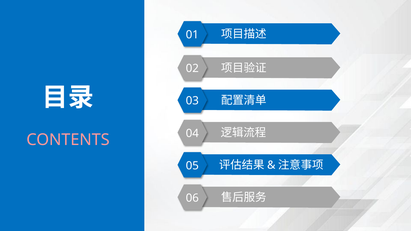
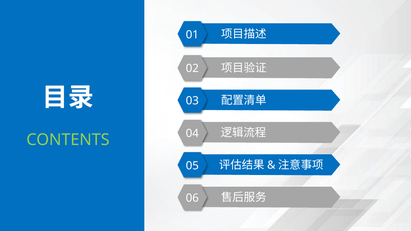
CONTENTS colour: pink -> light green (68, 140)
